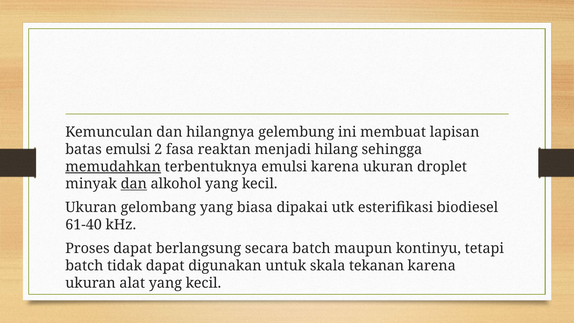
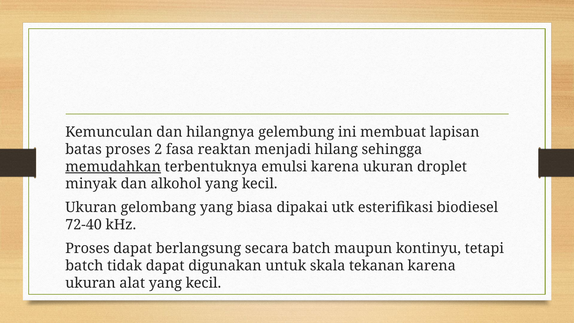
batas emulsi: emulsi -> proses (128, 149)
dan underline: present -> none (134, 184)
61-40: 61-40 -> 72-40 (84, 225)
